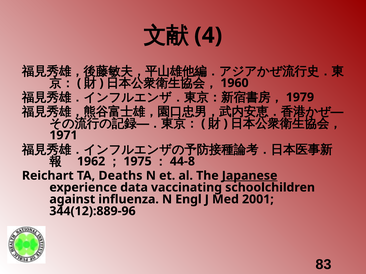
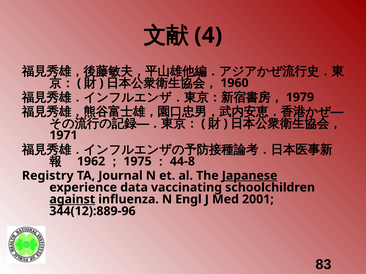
Reichart: Reichart -> Registry (48, 176)
Deaths: Deaths -> Journal (121, 176)
against underline: none -> present (72, 200)
